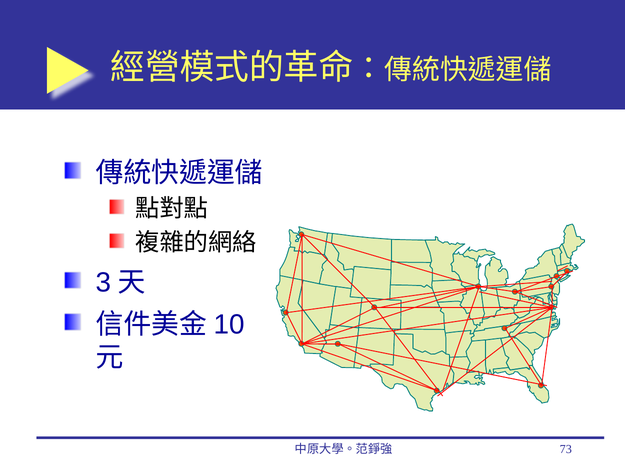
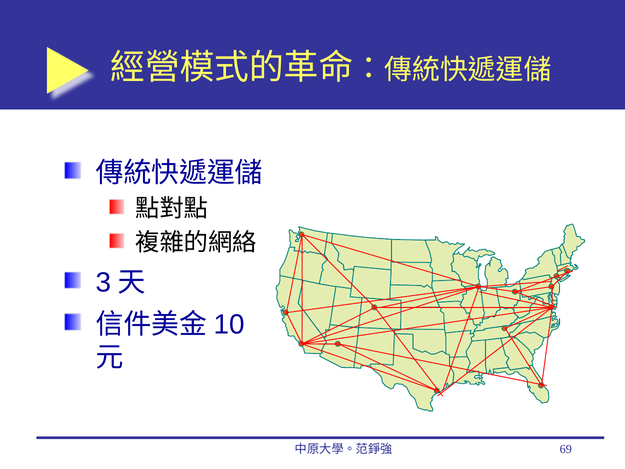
73: 73 -> 69 (566, 449)
